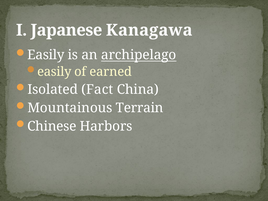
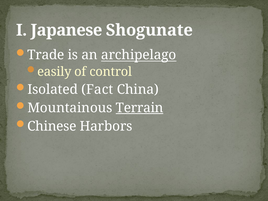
Kanagawa: Kanagawa -> Shogunate (149, 30)
Easily: Easily -> Trade (46, 55)
earned: earned -> control (111, 72)
Terrain underline: none -> present (140, 108)
